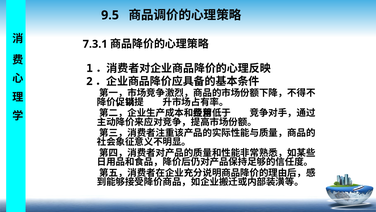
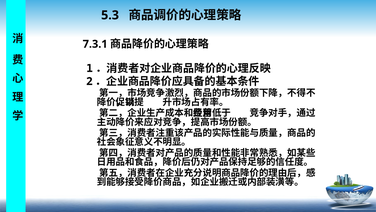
9.5: 9.5 -> 5.3 (110, 15)
